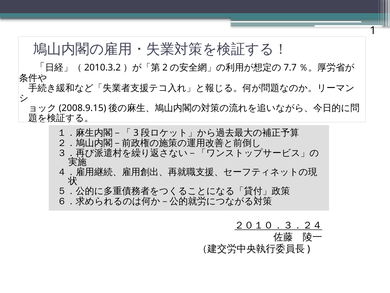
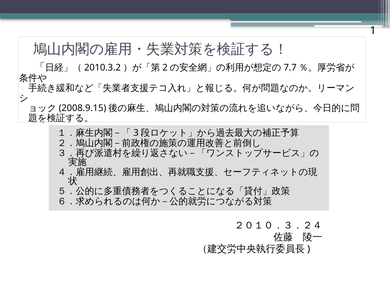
２０１０．３．２４ underline: present -> none (278, 225)
